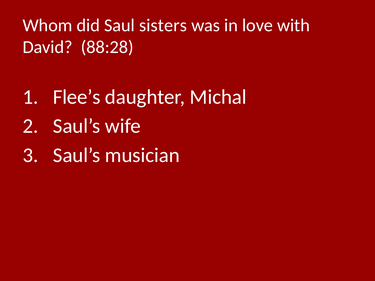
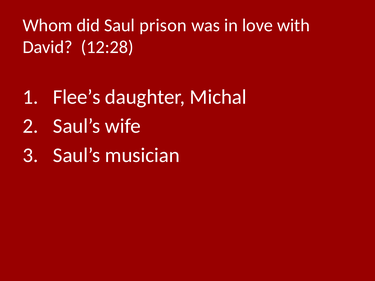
sisters: sisters -> prison (163, 25)
88:28: 88:28 -> 12:28 (107, 47)
